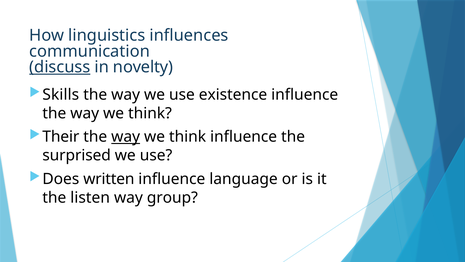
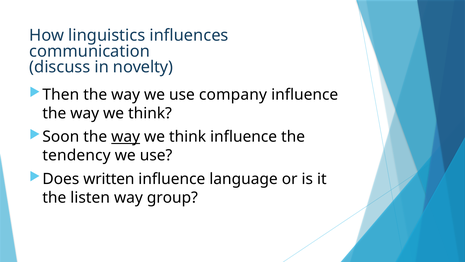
discuss underline: present -> none (60, 67)
Skills: Skills -> Then (61, 95)
existence: existence -> company (233, 95)
Their: Their -> Soon (61, 137)
surprised: surprised -> tendency (76, 155)
